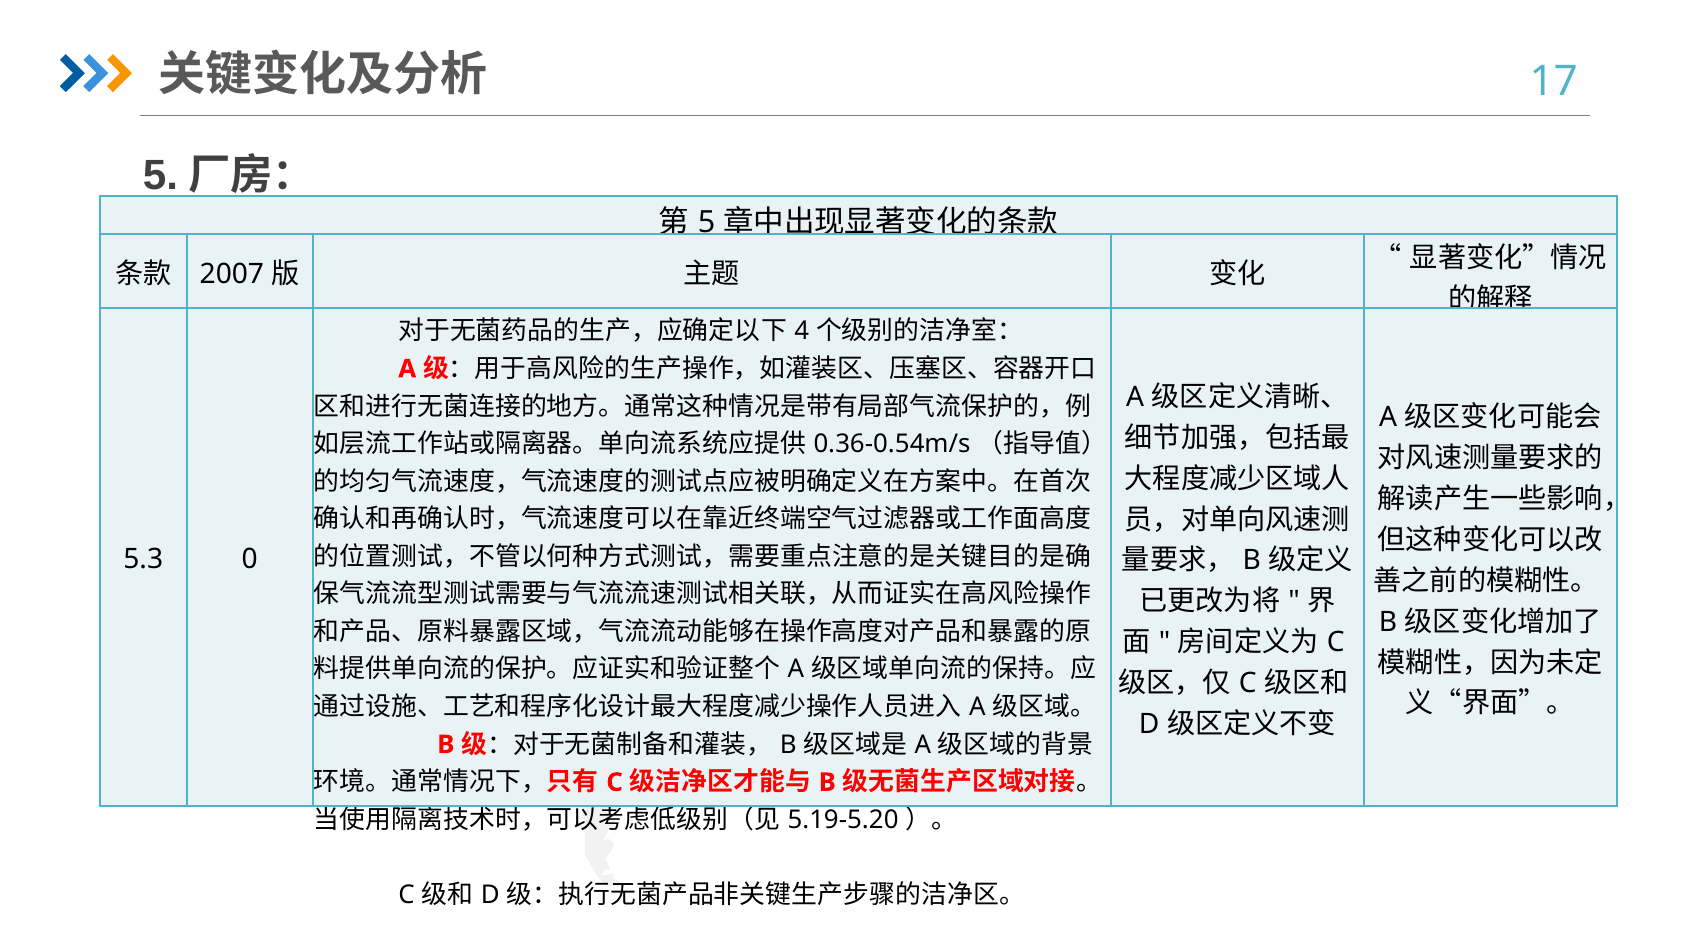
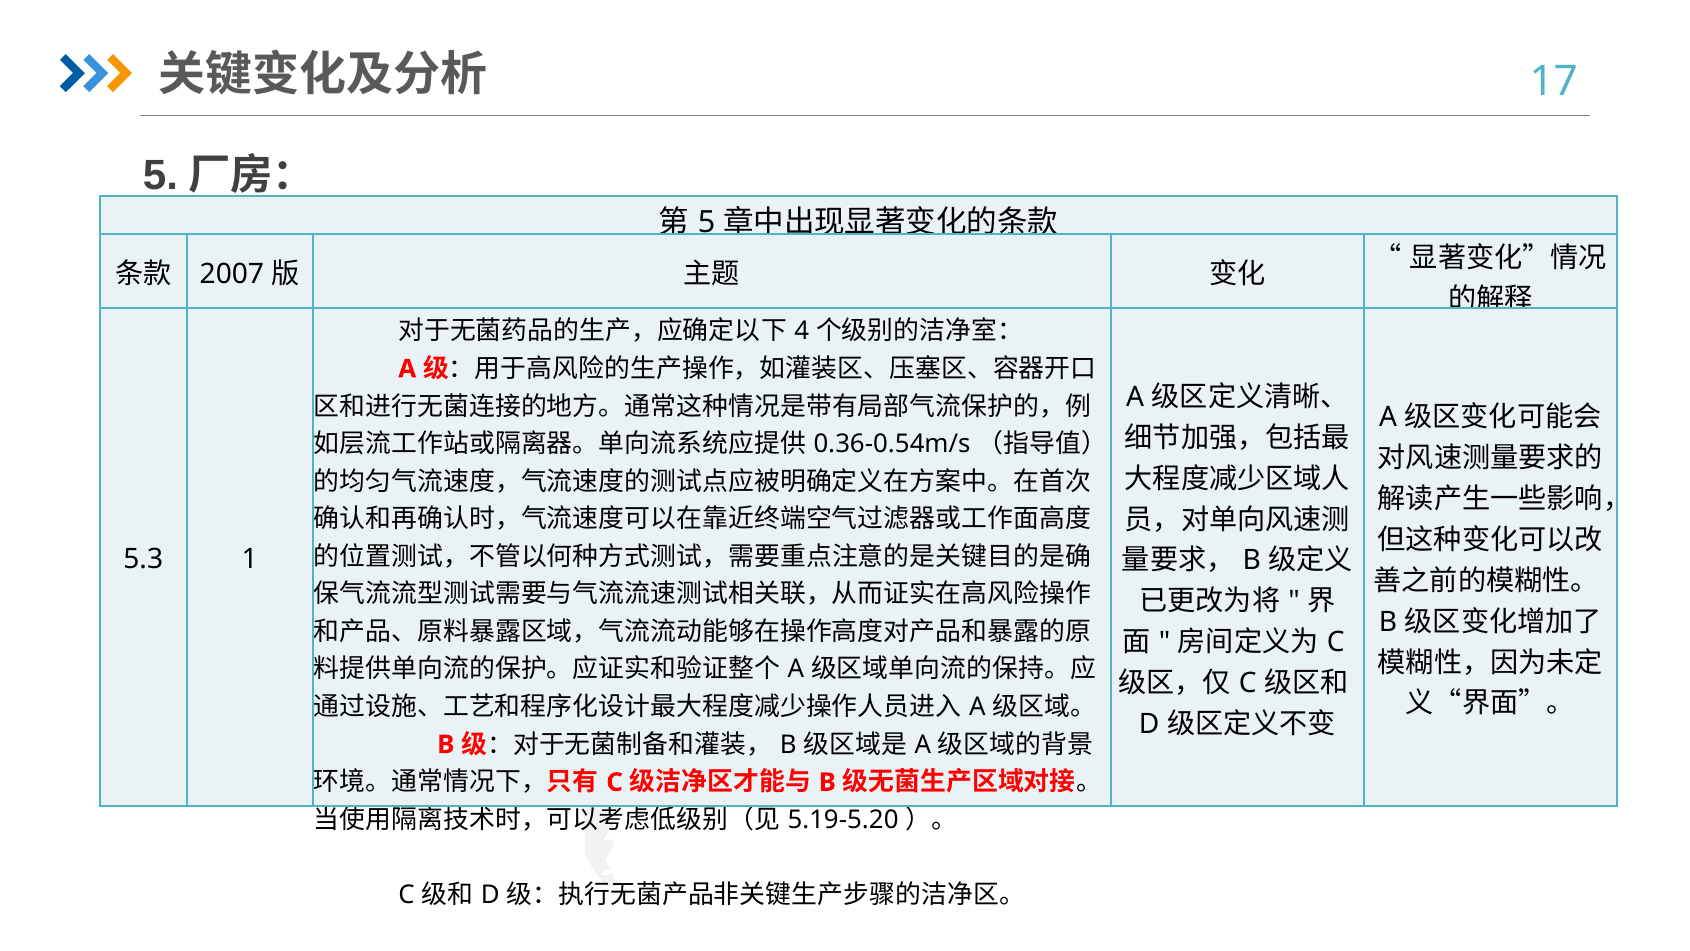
0: 0 -> 1 (250, 559)
